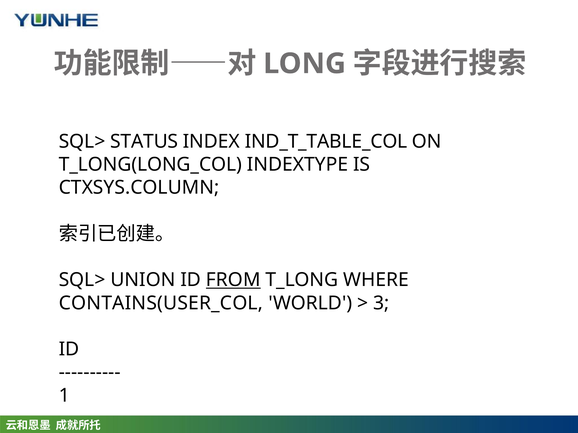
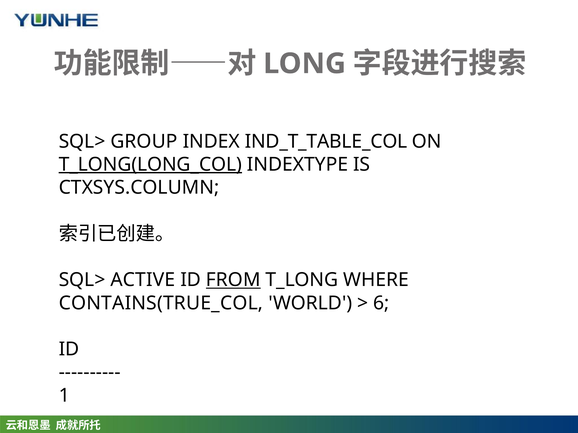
STATUS: STATUS -> GROUP (144, 142)
T_LONG(LONG_COL underline: none -> present (150, 165)
UNION: UNION -> ACTIVE (143, 280)
CONTAINS(USER_COL: CONTAINS(USER_COL -> CONTAINS(TRUE_COL (161, 303)
3: 3 -> 6 (381, 303)
